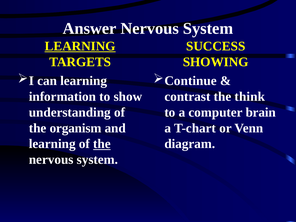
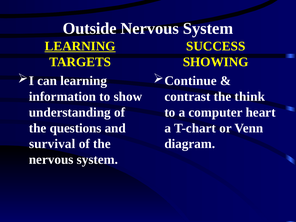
Answer: Answer -> Outside (90, 29)
brain: brain -> heart (261, 112)
organism: organism -> questions (76, 128)
learning: learning -> survival (52, 144)
the underline: present -> none (102, 144)
